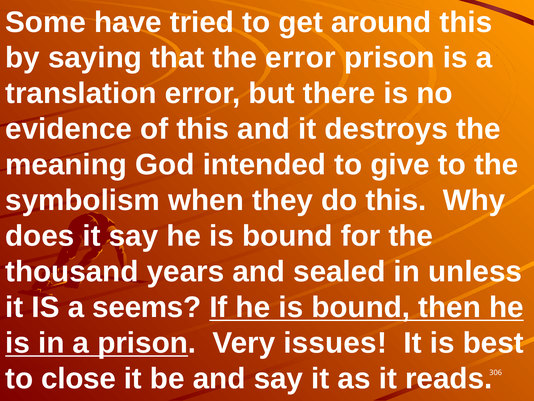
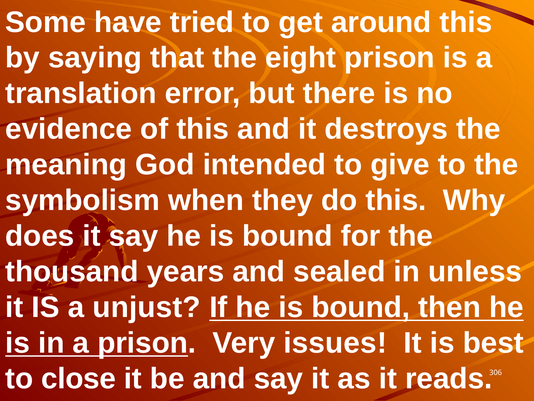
the error: error -> eight (301, 58)
seems: seems -> unjust (147, 307)
